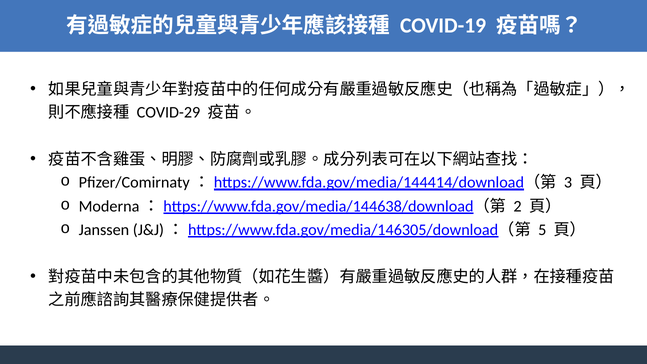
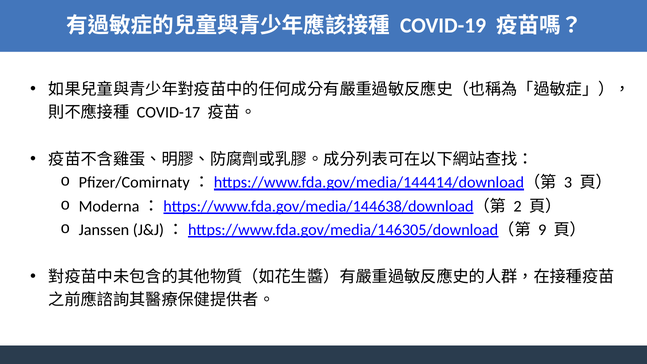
COVID-29: COVID-29 -> COVID-17 (168, 113)
5: 5 -> 9 (542, 230)
